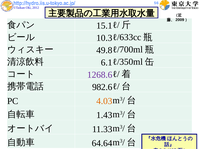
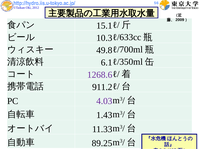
982.6: 982.6 -> 911.2 (102, 87)
4.03 colour: orange -> purple (104, 101)
64.64: 64.64 -> 89.25 (102, 143)
